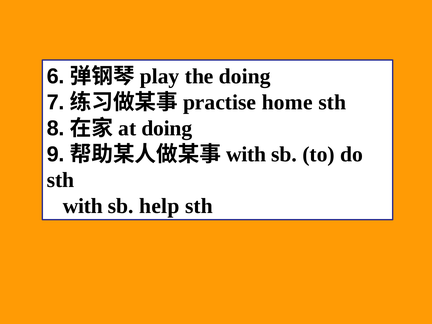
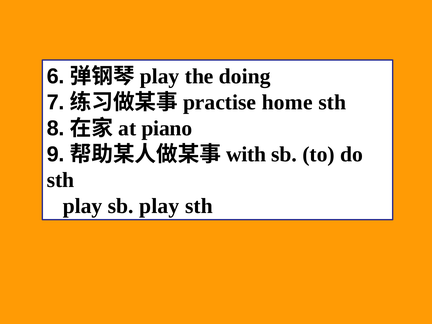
doing: doing -> piano (167, 128)
with: with -> play (83, 206)
sb help: help -> play (159, 206)
